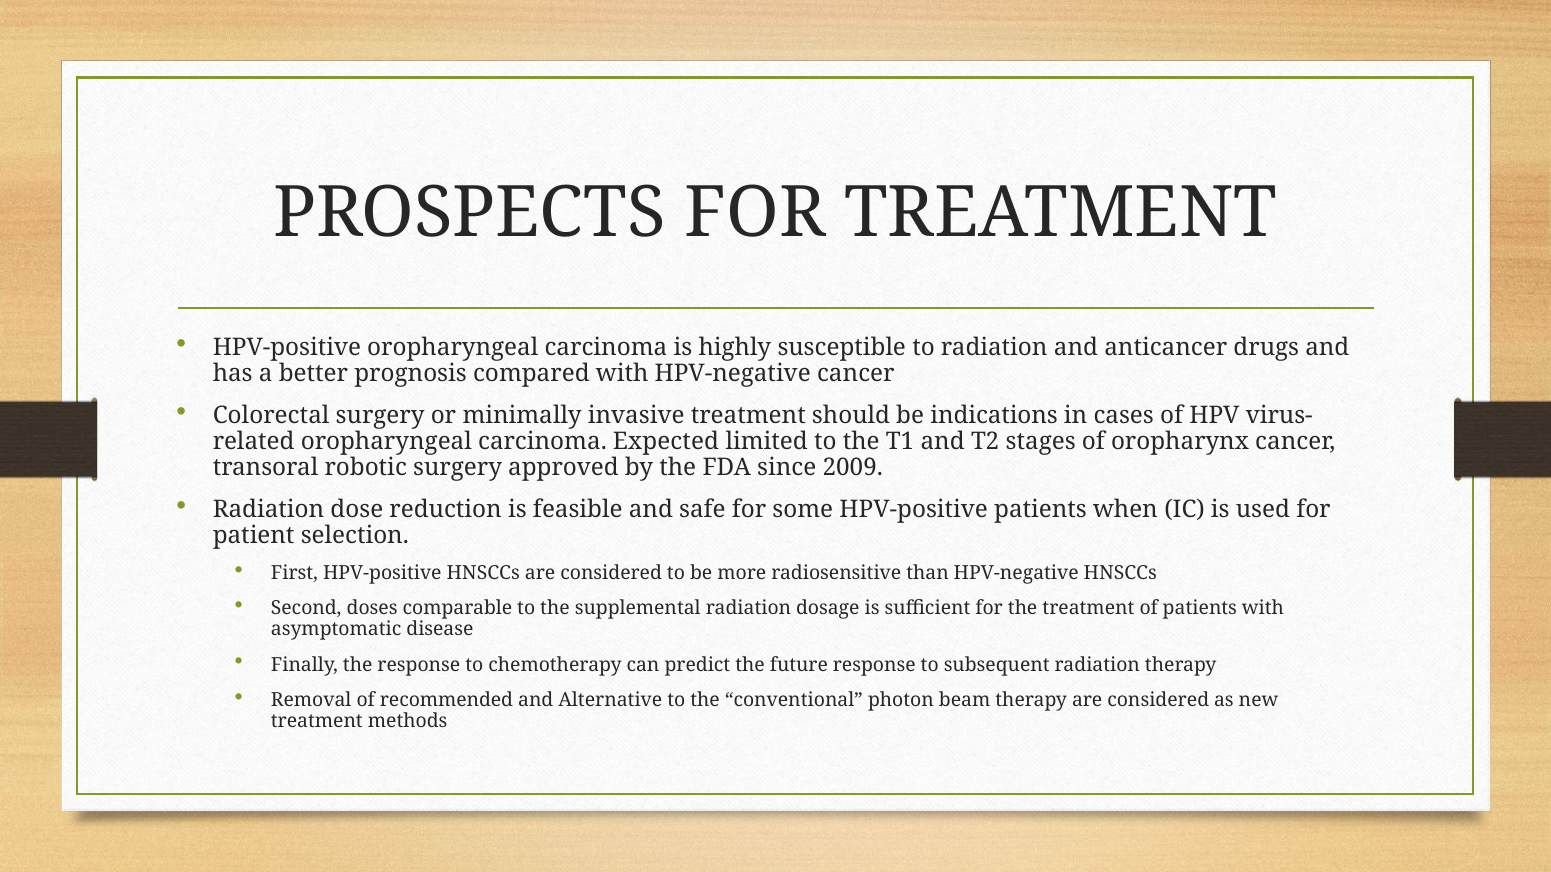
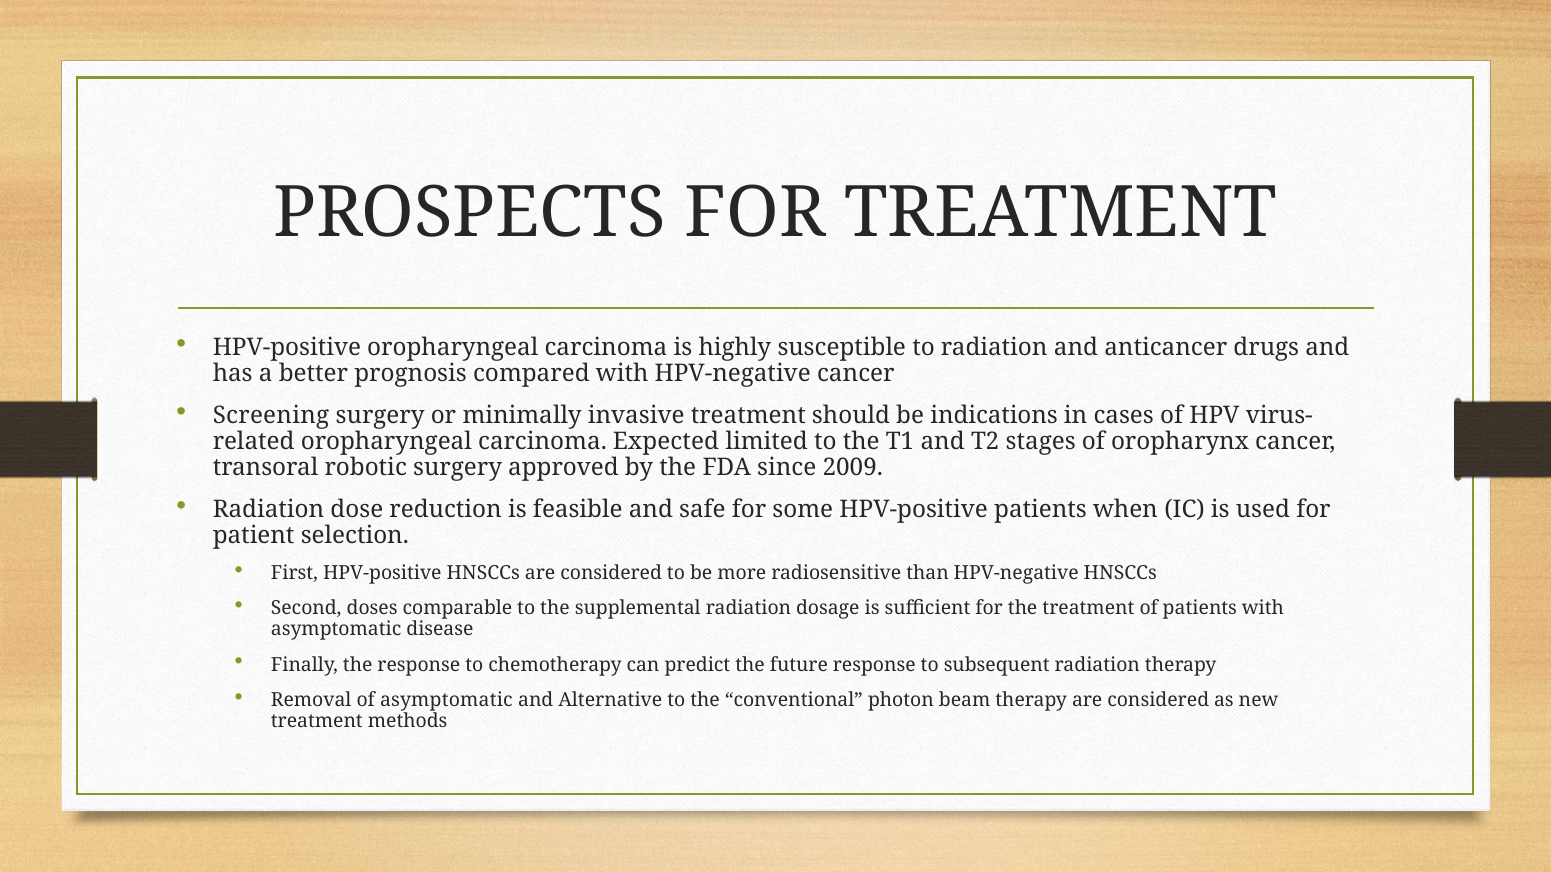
Colorectal: Colorectal -> Screening (271, 415)
of recommended: recommended -> asymptomatic (446, 700)
